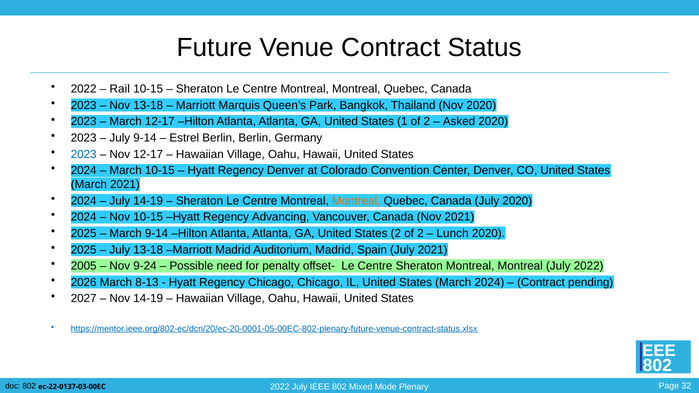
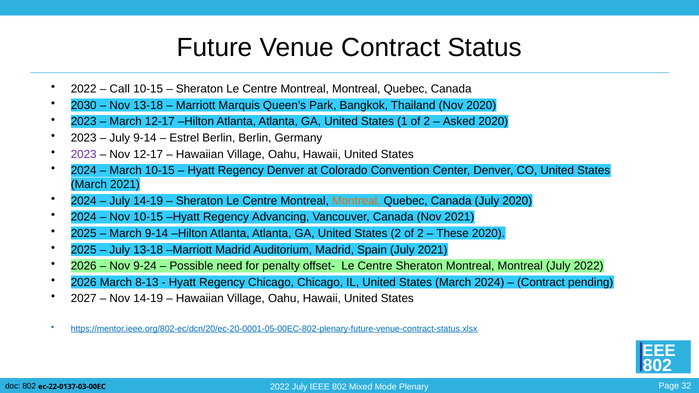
Rail: Rail -> Call (120, 89)
2023: 2023 -> 2030 (84, 105)
2023 colour: blue -> purple (84, 154)
Lunch: Lunch -> These (453, 233)
2005: 2005 -> 2026 (84, 266)
